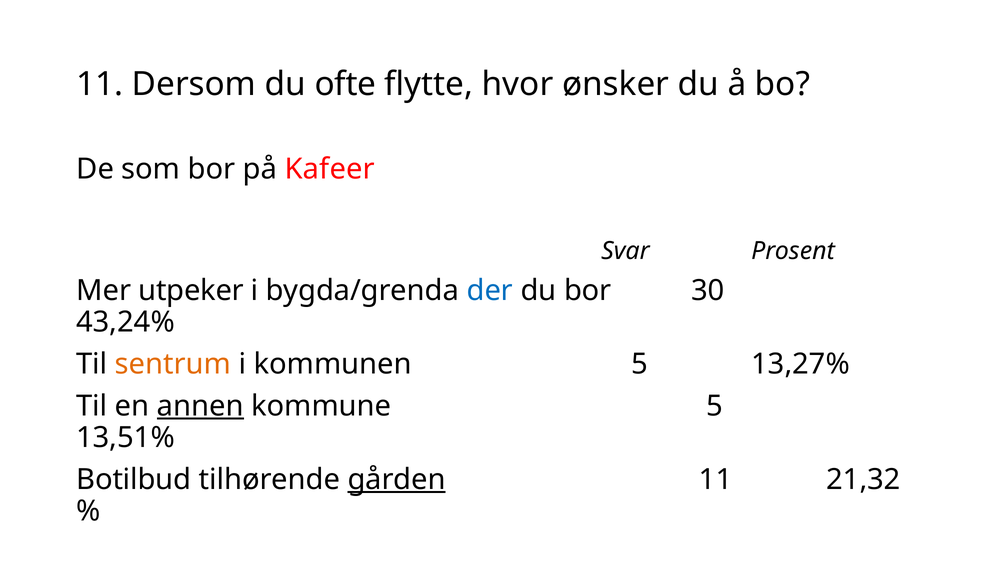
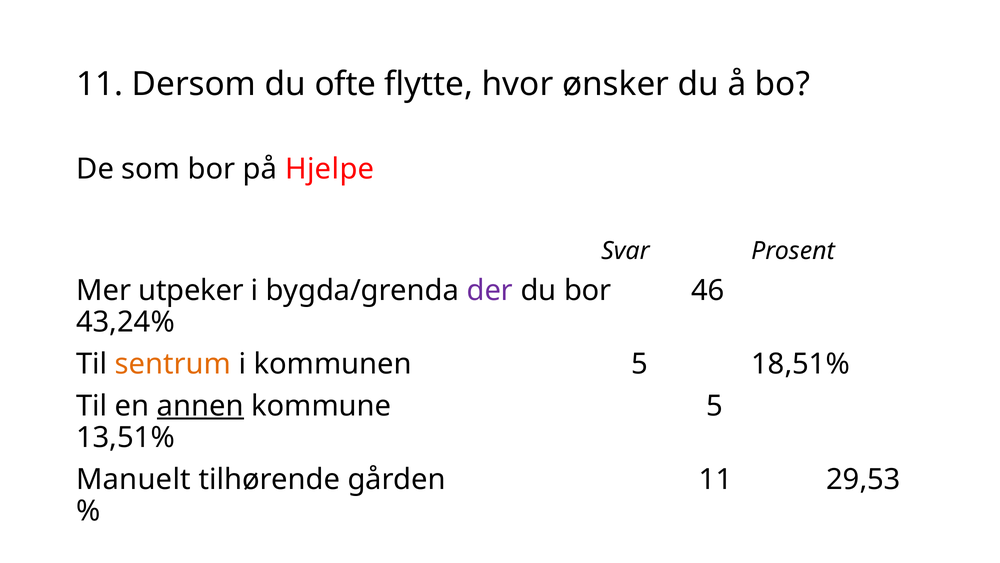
Kafeer: Kafeer -> Hjelpe (330, 169)
der colour: blue -> purple (490, 290)
30: 30 -> 46 (708, 290)
13,27%: 13,27% -> 18,51% (801, 364)
Botilbud: Botilbud -> Manuelt (134, 479)
gården underline: present -> none (397, 479)
21,32: 21,32 -> 29,53 (863, 479)
